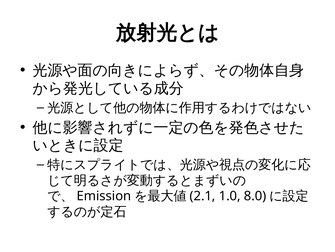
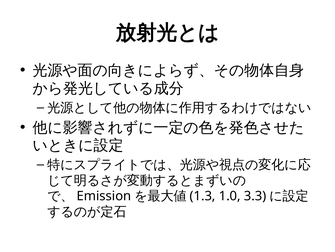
2.1: 2.1 -> 1.3 (203, 196)
8.0: 8.0 -> 3.3 (255, 196)
